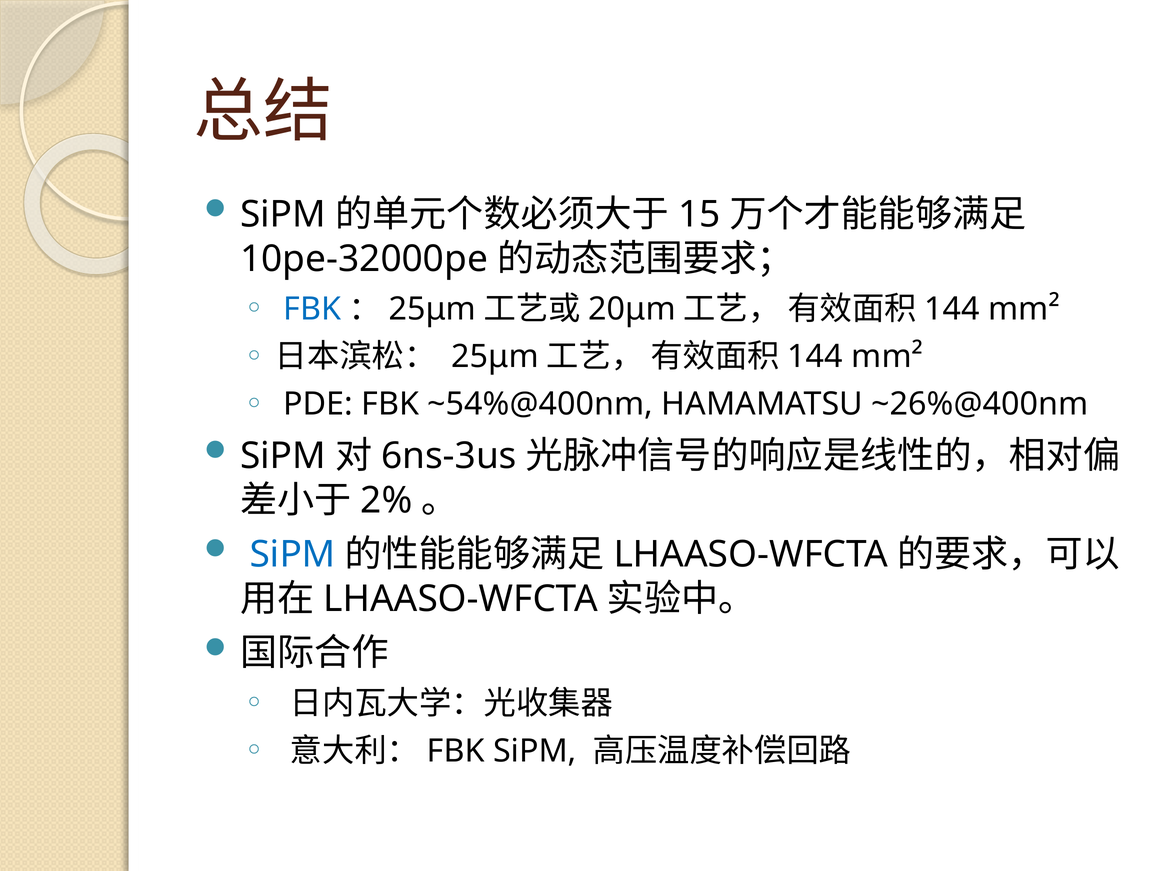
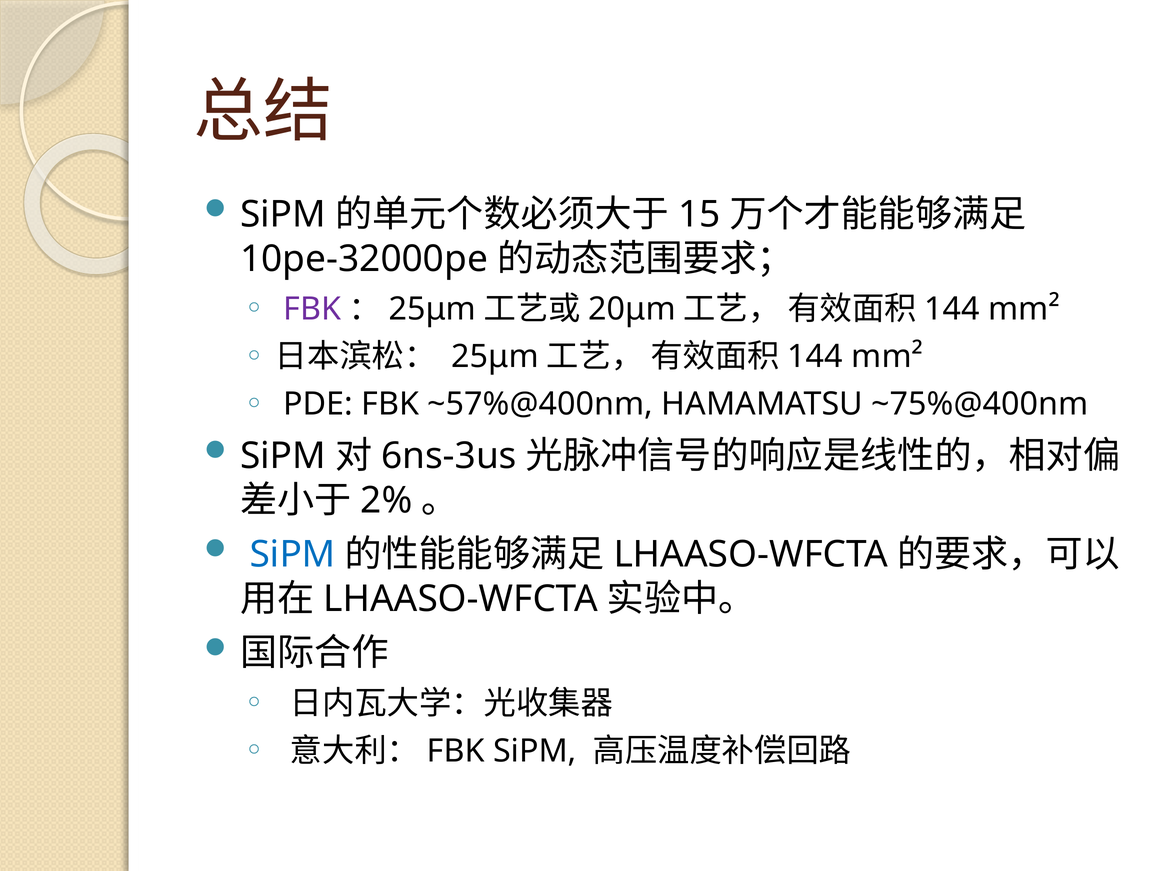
FBK colour: blue -> purple (312, 309)
~54%@400nm: ~54%@400nm -> ~57%@400nm (540, 404)
~26%@400nm: ~26%@400nm -> ~75%@400nm (980, 404)
